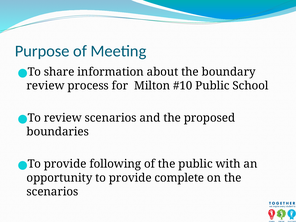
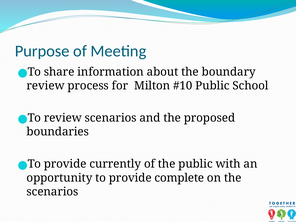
following: following -> currently (115, 164)
